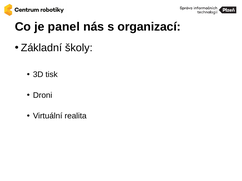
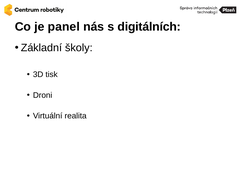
organizací: organizací -> digitálních (149, 27)
